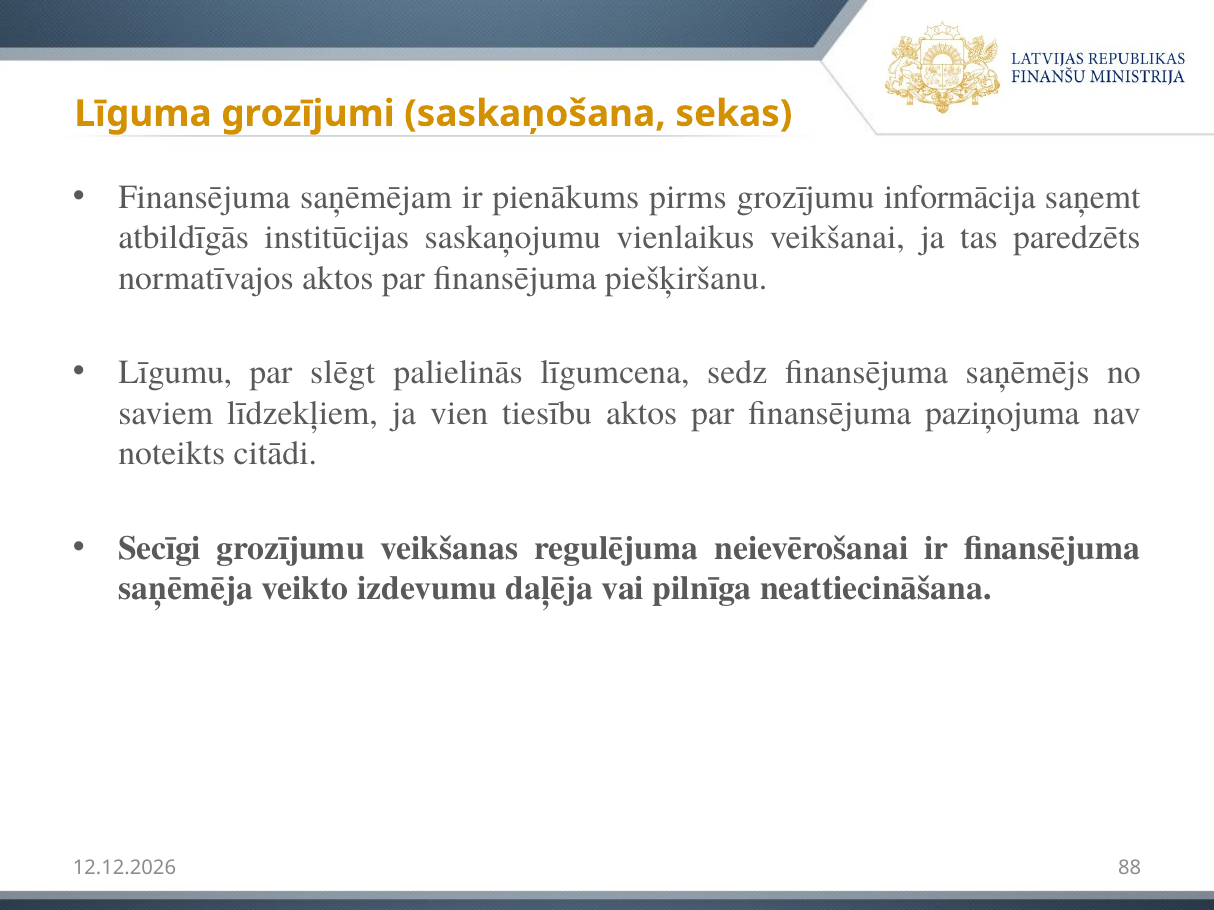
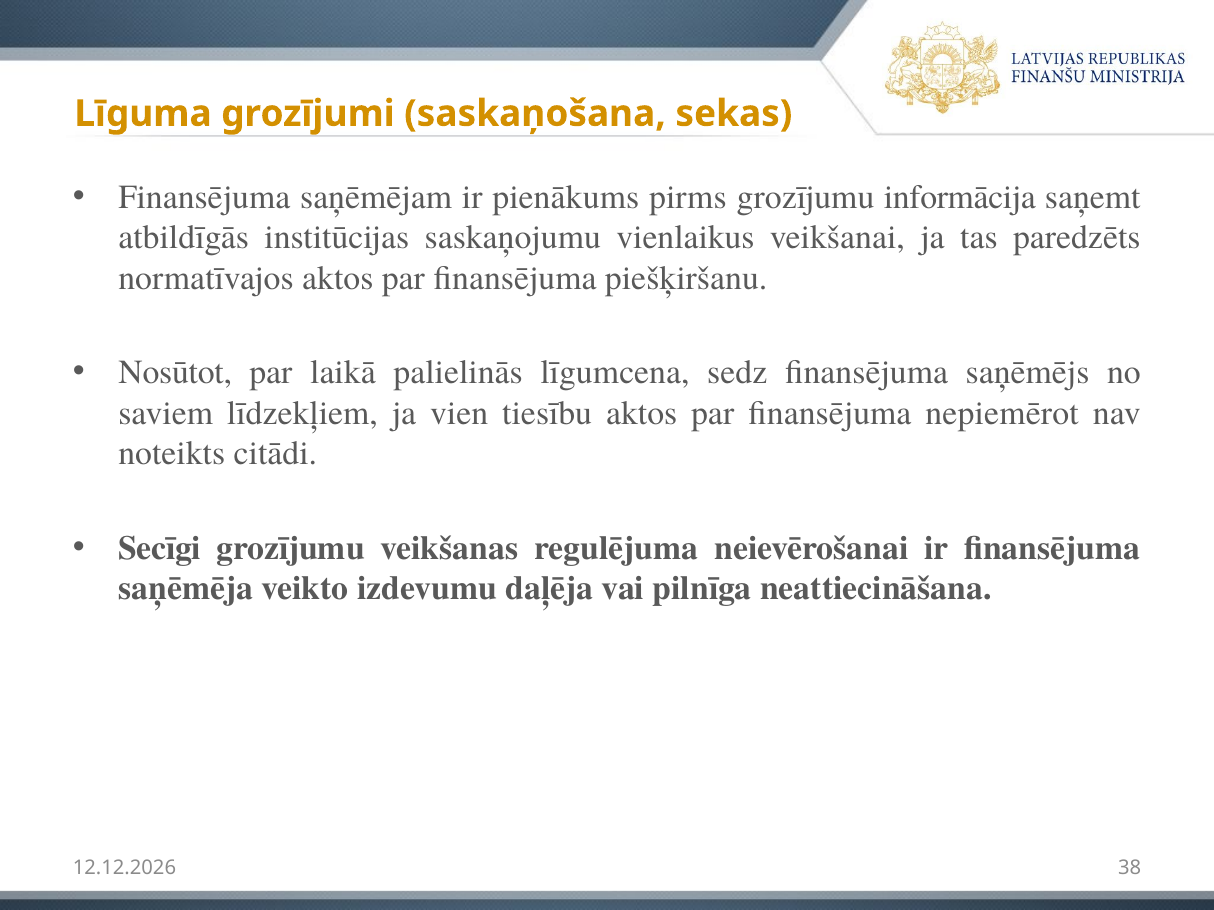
Līgumu: Līgumu -> Nosūtot (175, 373)
slēgt: slēgt -> laikā (343, 373)
paziņojuma: paziņojuma -> nepiemērot (1002, 413)
88: 88 -> 38 (1130, 868)
